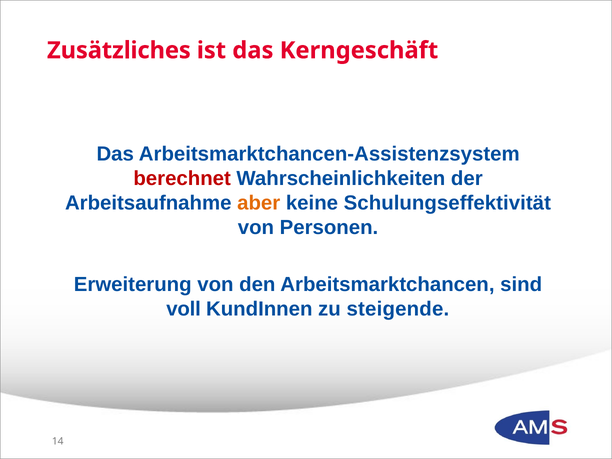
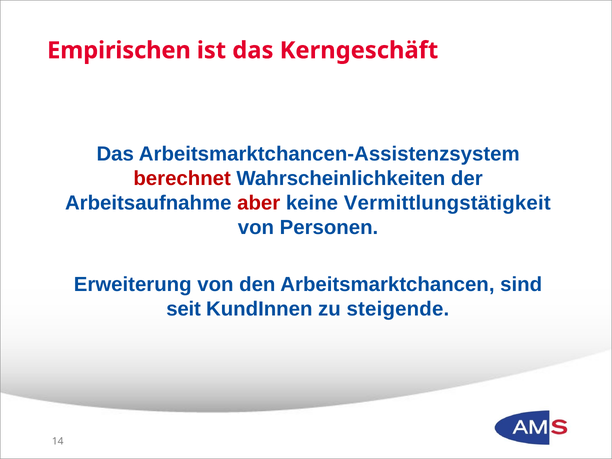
Zusätzliches: Zusätzliches -> Empirischen (119, 50)
aber colour: orange -> red (259, 203)
Schulungseffektivität: Schulungseffektivität -> Vermittlungstätigkeit (447, 203)
voll: voll -> seit (184, 309)
